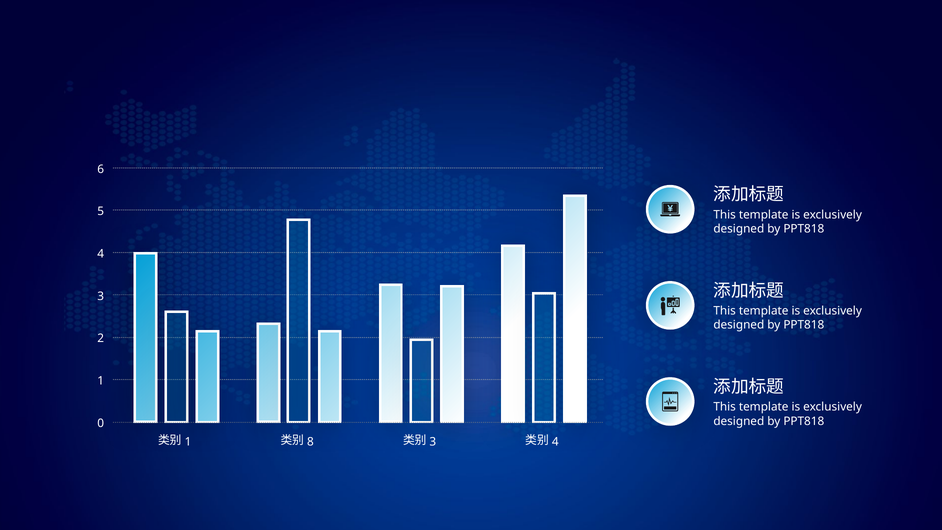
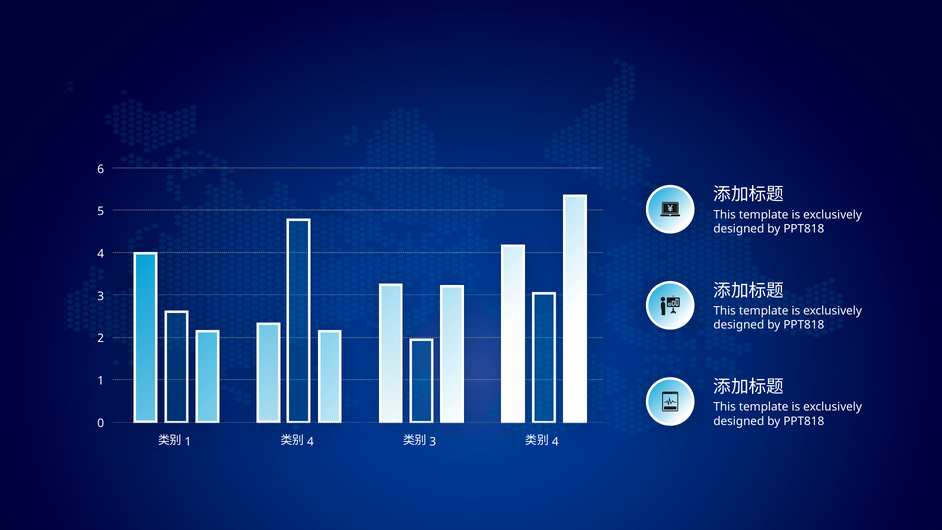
8: 8 -> 4 (310, 442)
